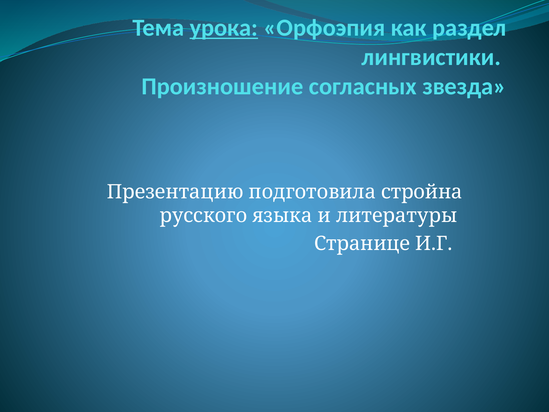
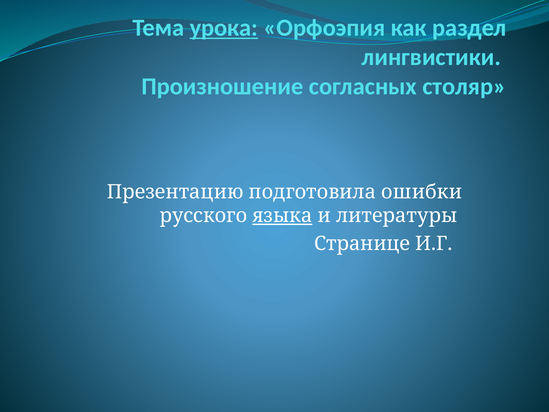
звезда: звезда -> столяр (464, 86)
стройна: стройна -> ошибки (422, 192)
языка underline: none -> present (282, 216)
